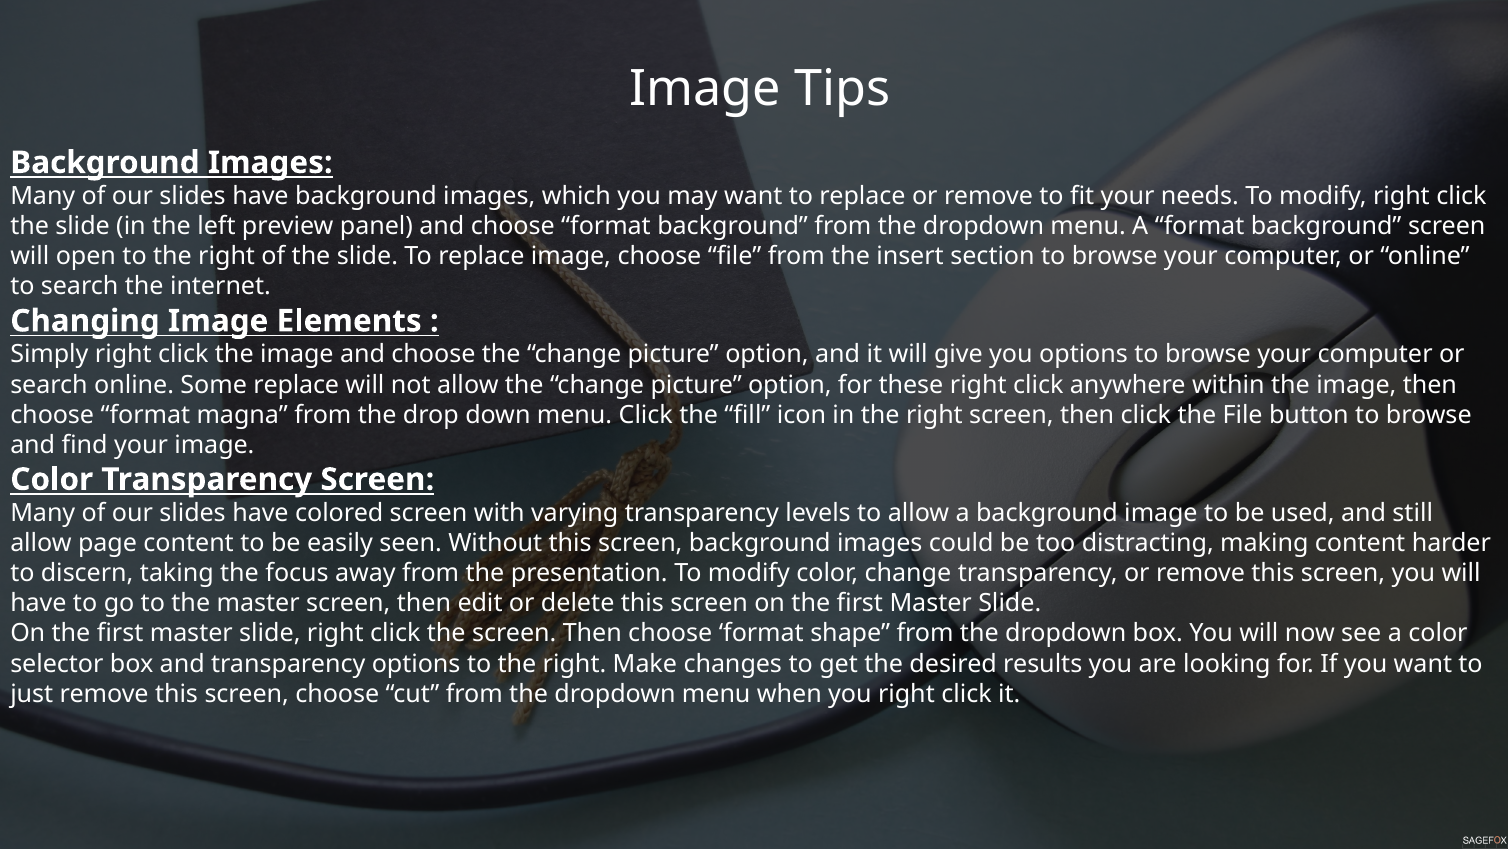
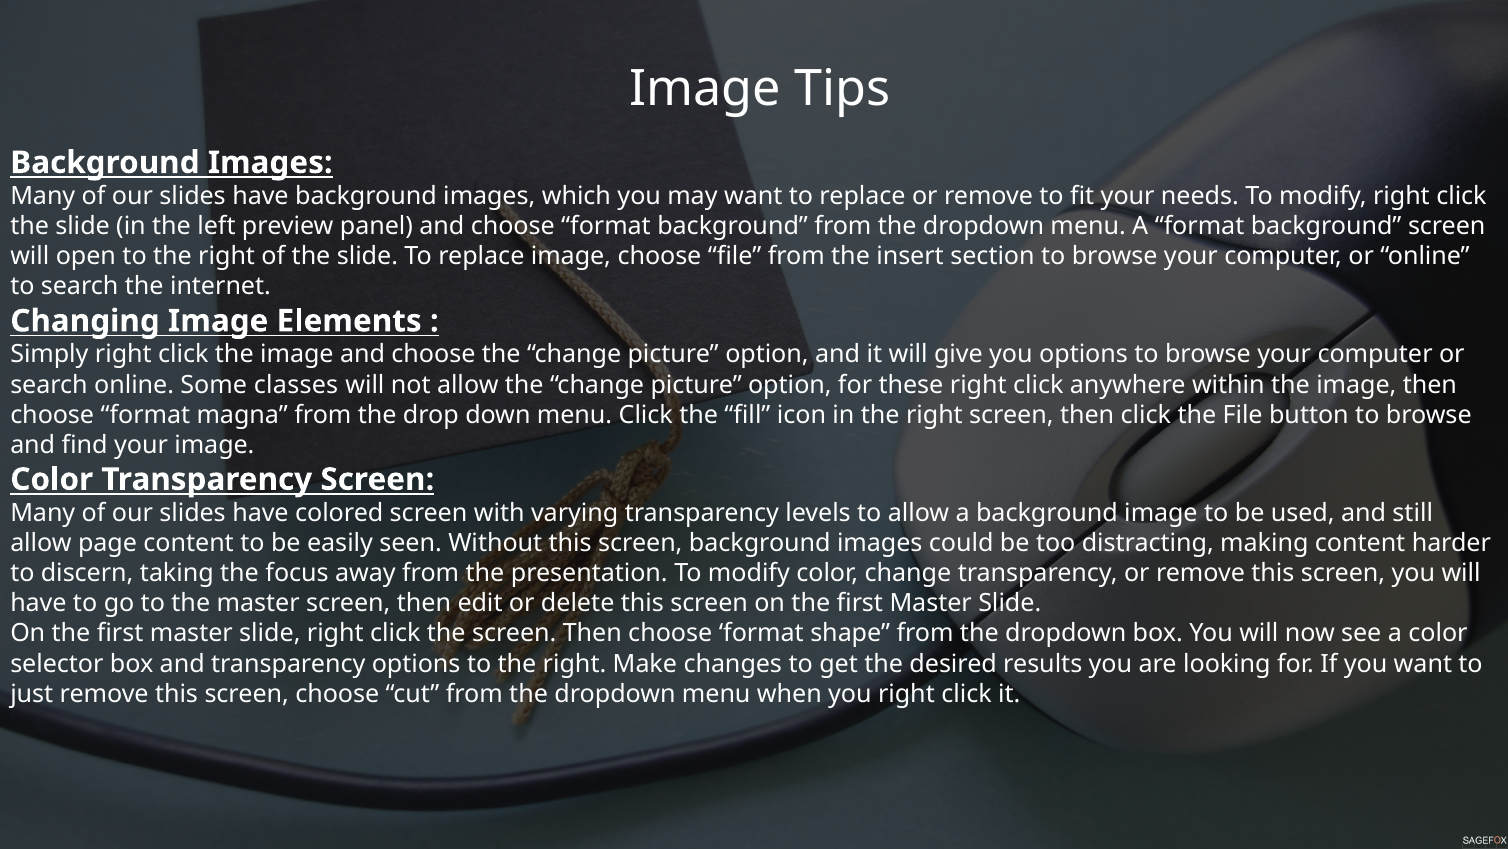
Some replace: replace -> classes (296, 384)
